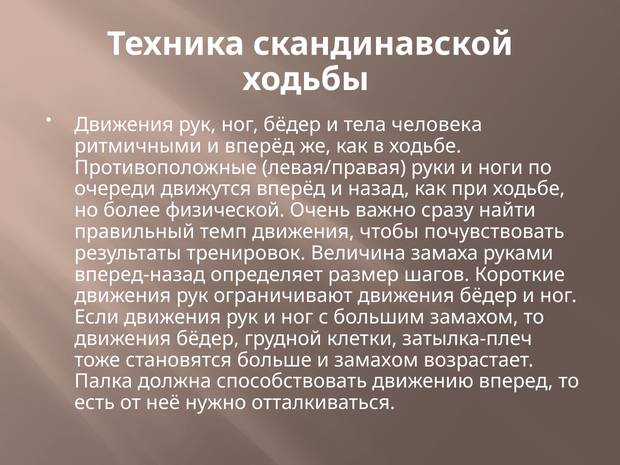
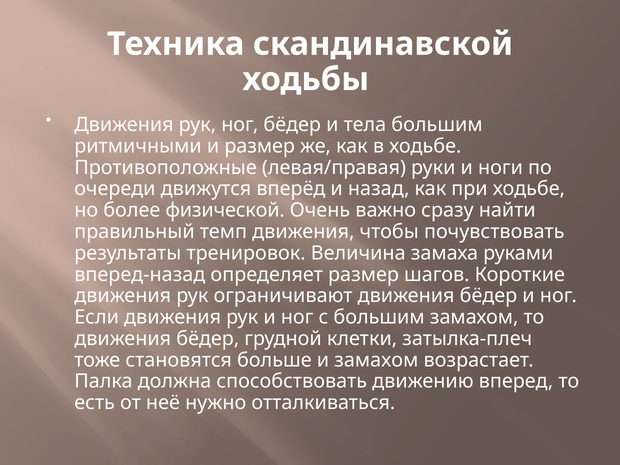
тела человека: человека -> большим (437, 125)
и вперёд: вперёд -> размер (260, 146)
